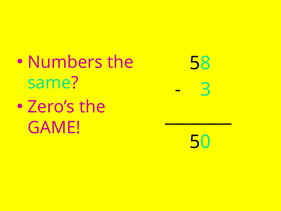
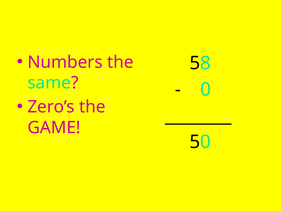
3: 3 -> 0 (206, 89)
